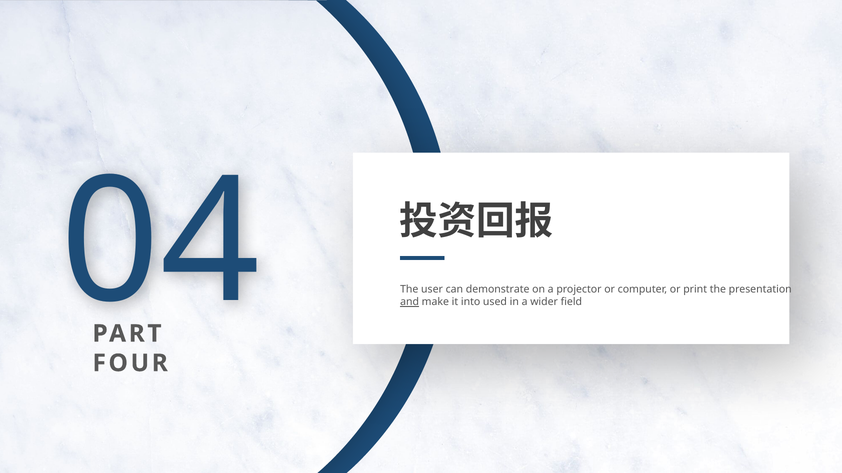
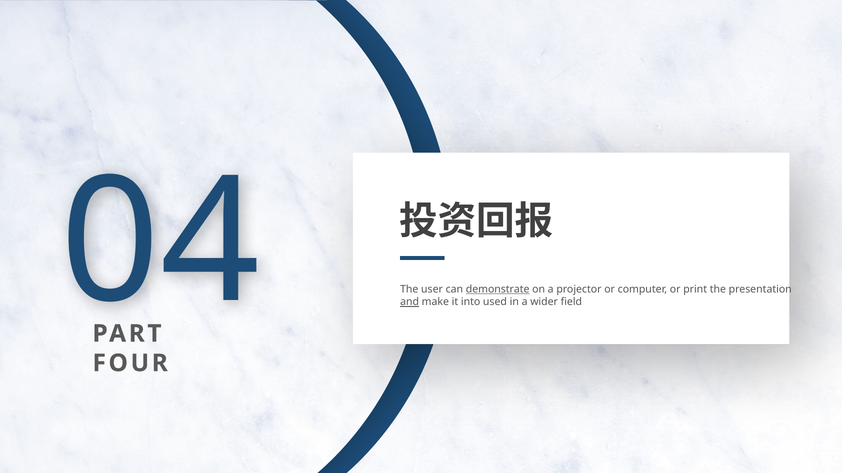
demonstrate underline: none -> present (498, 290)
